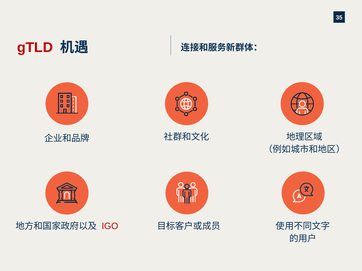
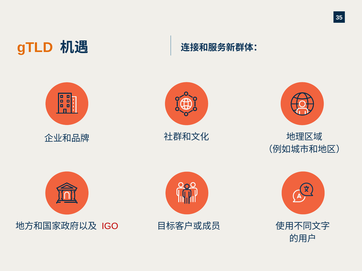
gTLD colour: red -> orange (35, 48)
